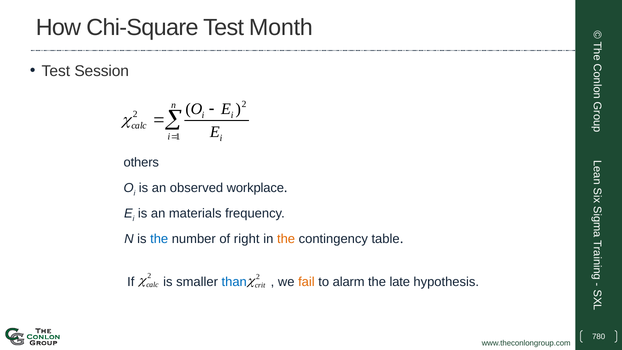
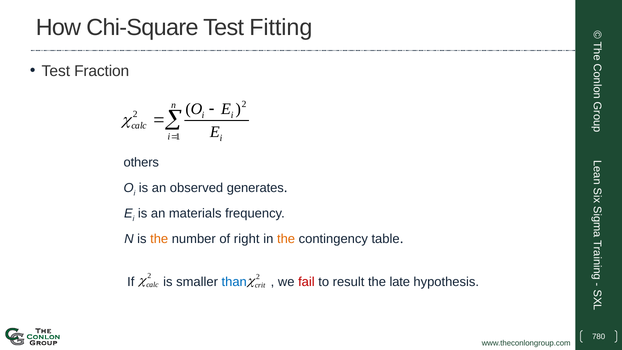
Month: Month -> Fitting (281, 28)
Session: Session -> Fraction (102, 71)
workplace: workplace -> generates (255, 188)
the colour: blue -> orange (159, 239)
fail colour: orange -> red (306, 282)
alarm: alarm -> result (349, 282)
